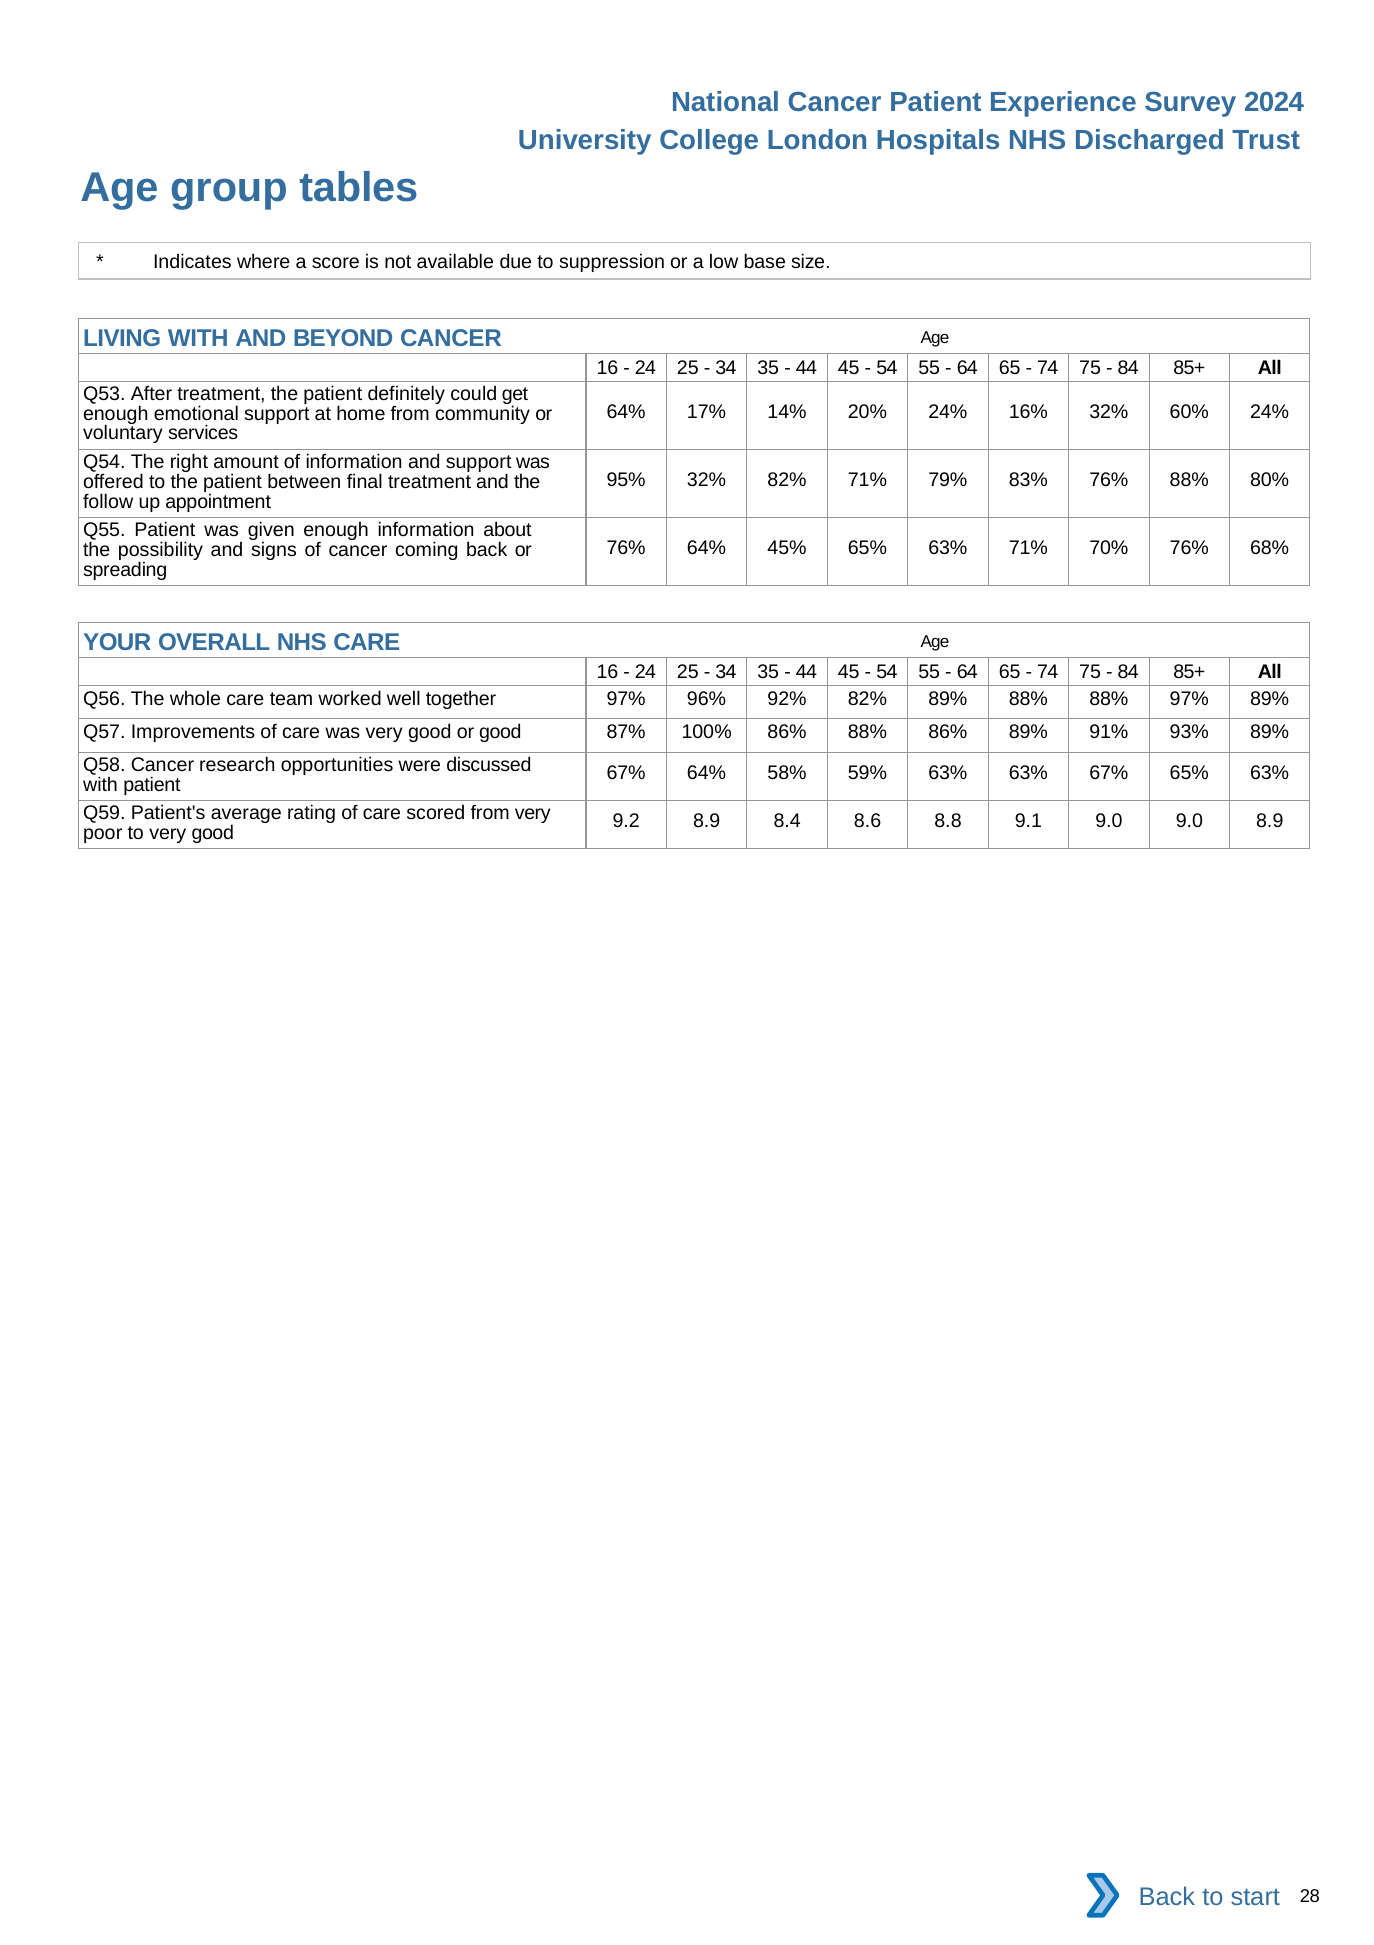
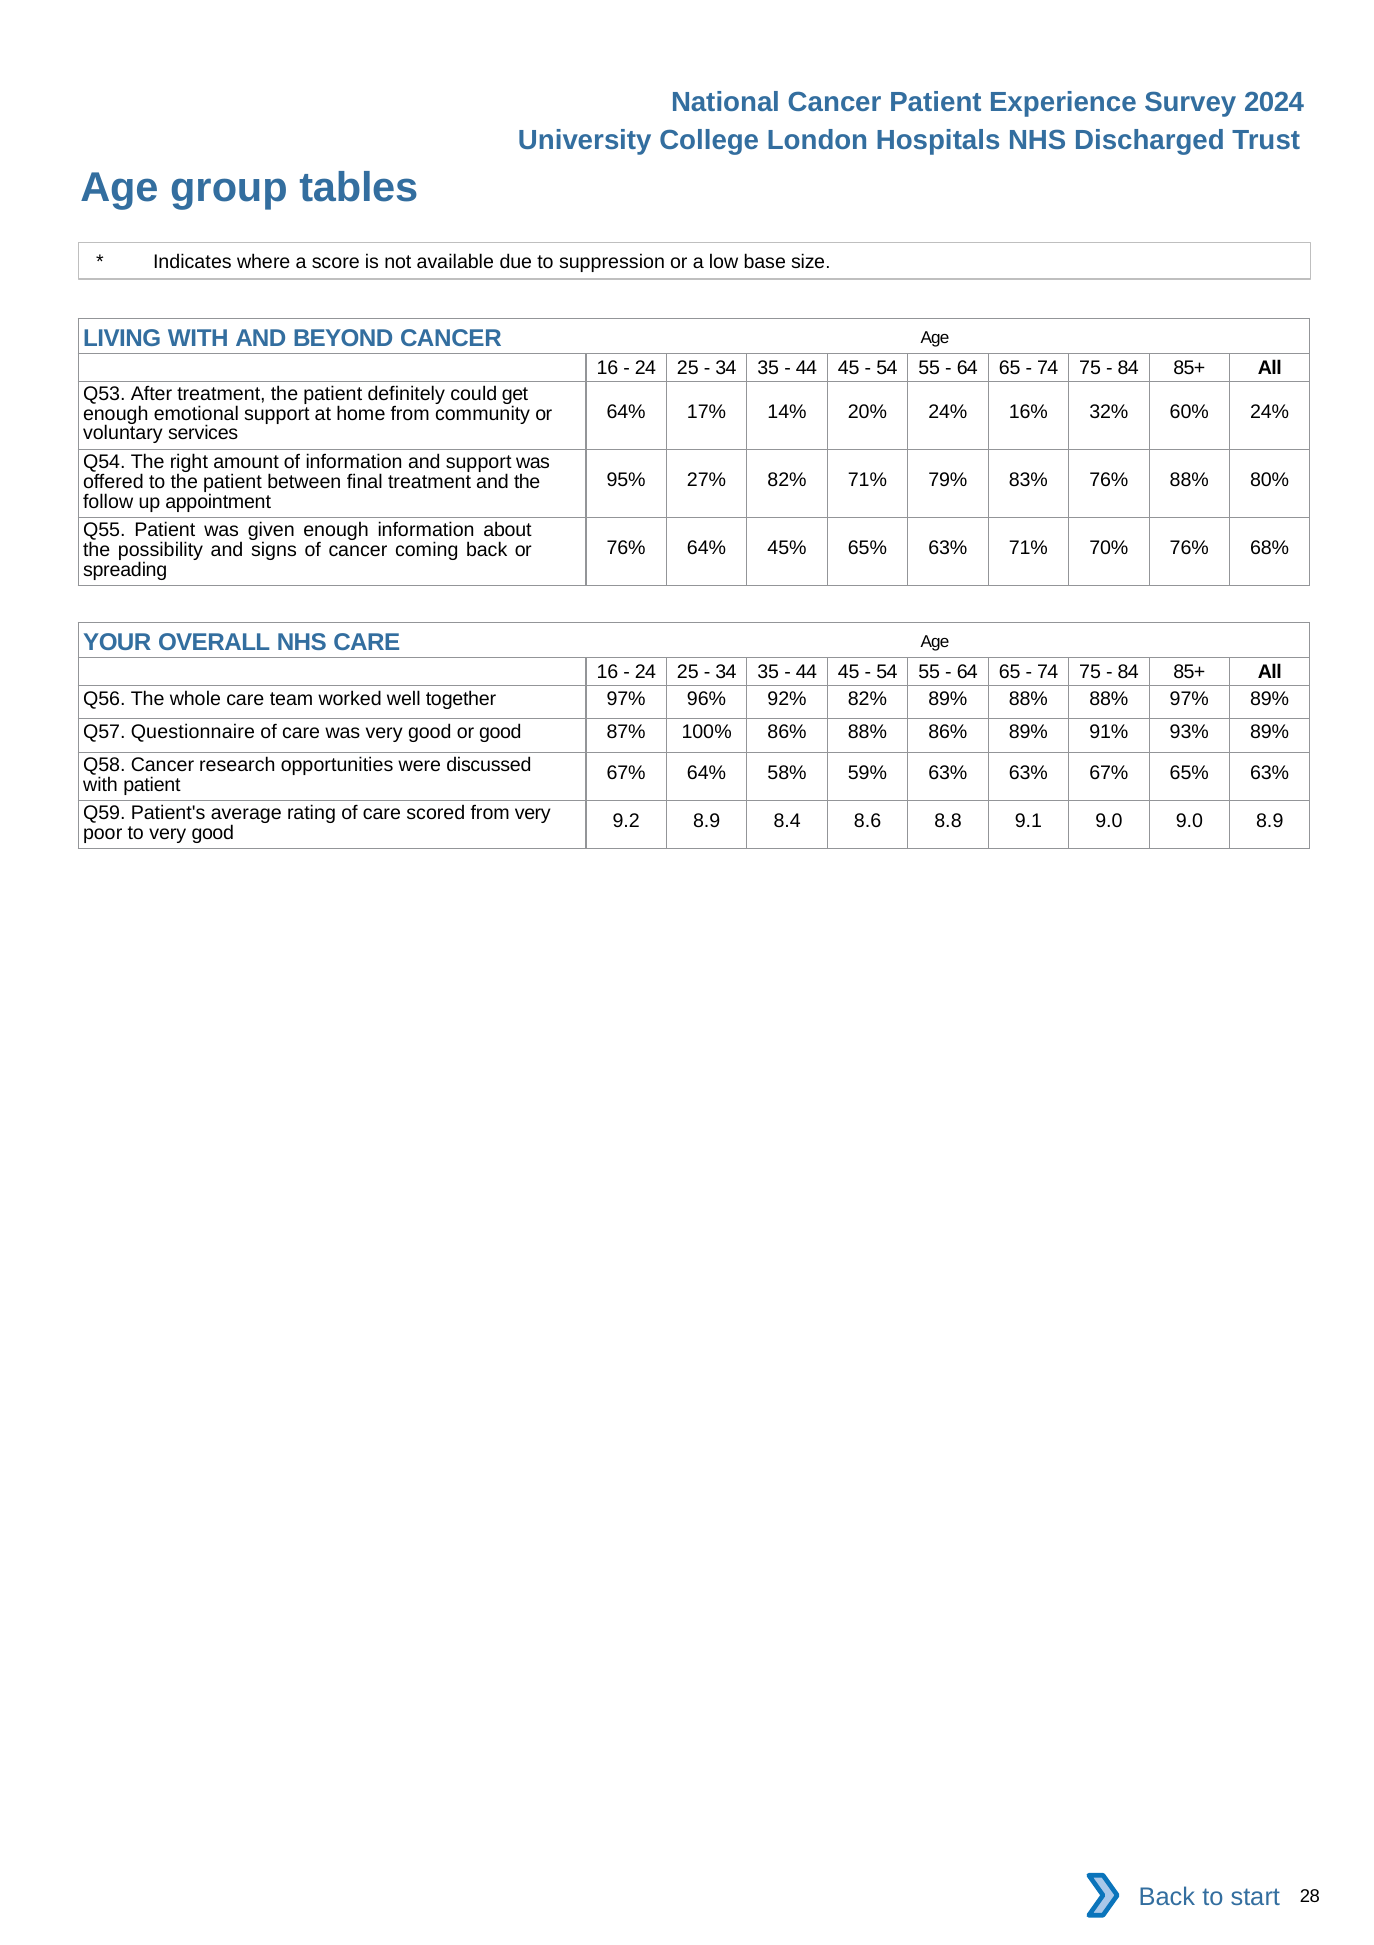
95% 32%: 32% -> 27% (707, 480)
Improvements: Improvements -> Questionnaire (193, 732)
